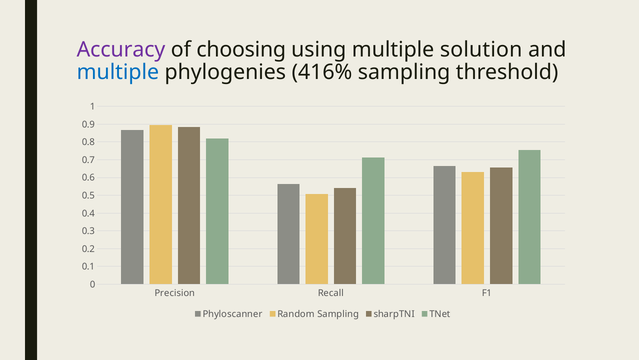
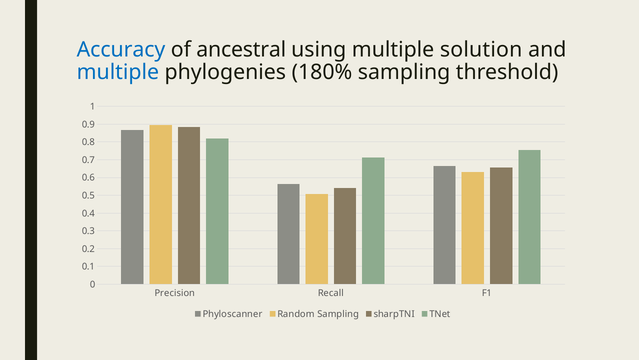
Accuracy colour: purple -> blue (121, 50)
choosing: choosing -> ancestral (241, 50)
416%: 416% -> 180% (322, 72)
